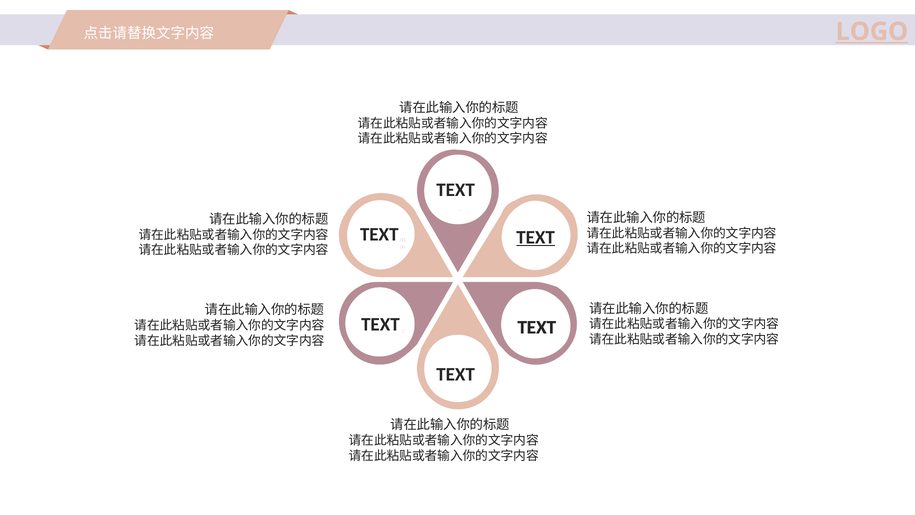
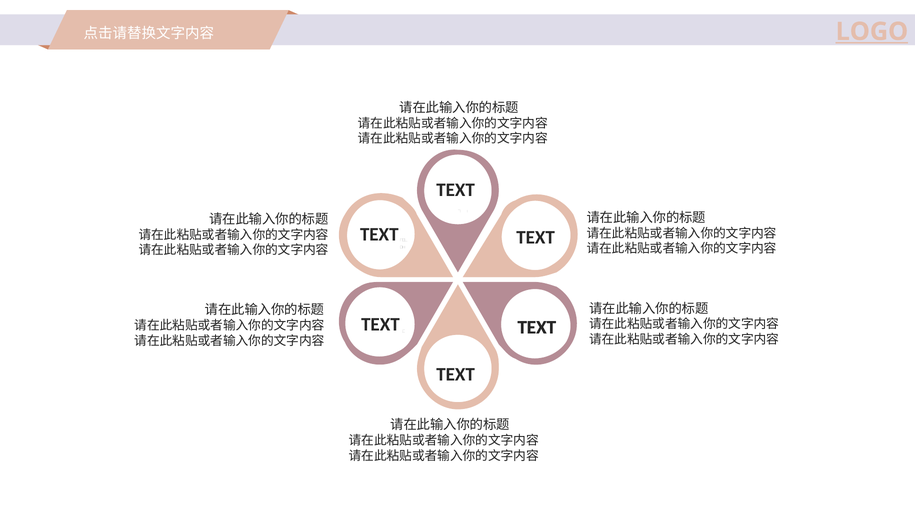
TEXT underline: present -> none (536, 237)
